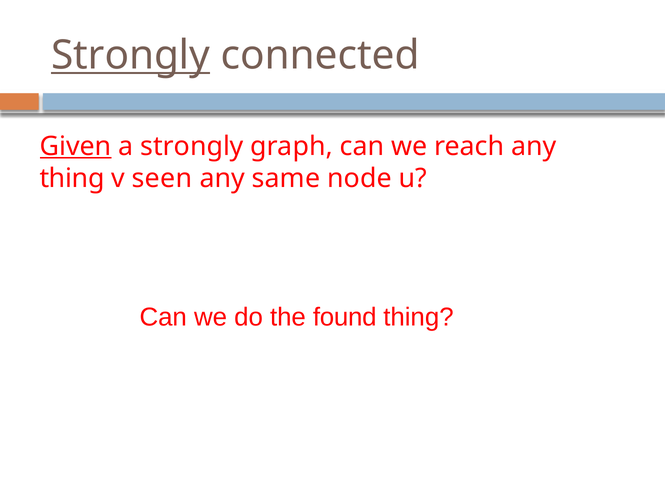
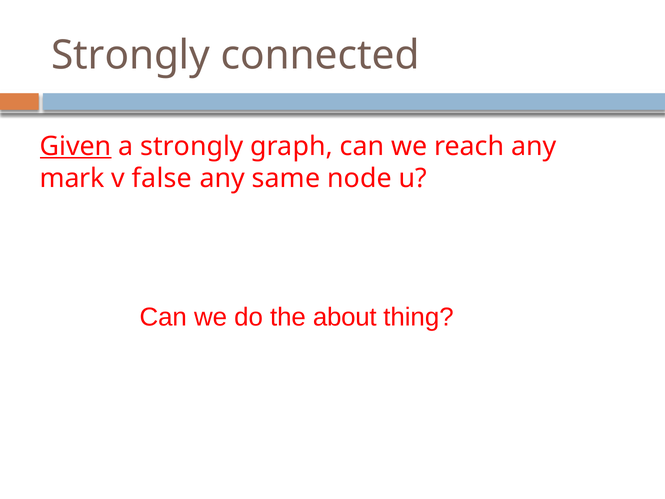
Strongly underline: present -> none (131, 55)
thing: thing -> mark (72, 178)
seen: seen -> false (162, 178)
found: found -> about (345, 317)
